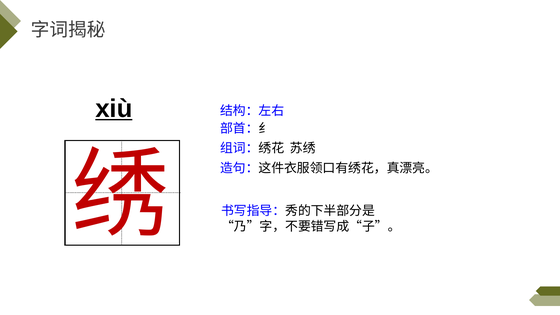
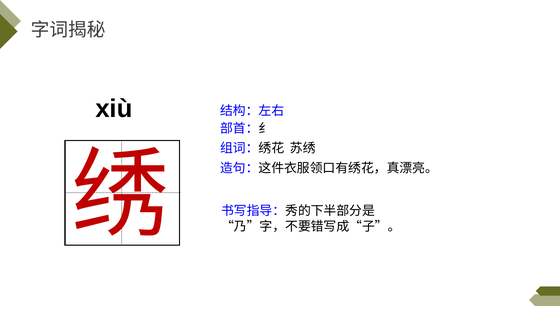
xiù underline: present -> none (114, 109)
